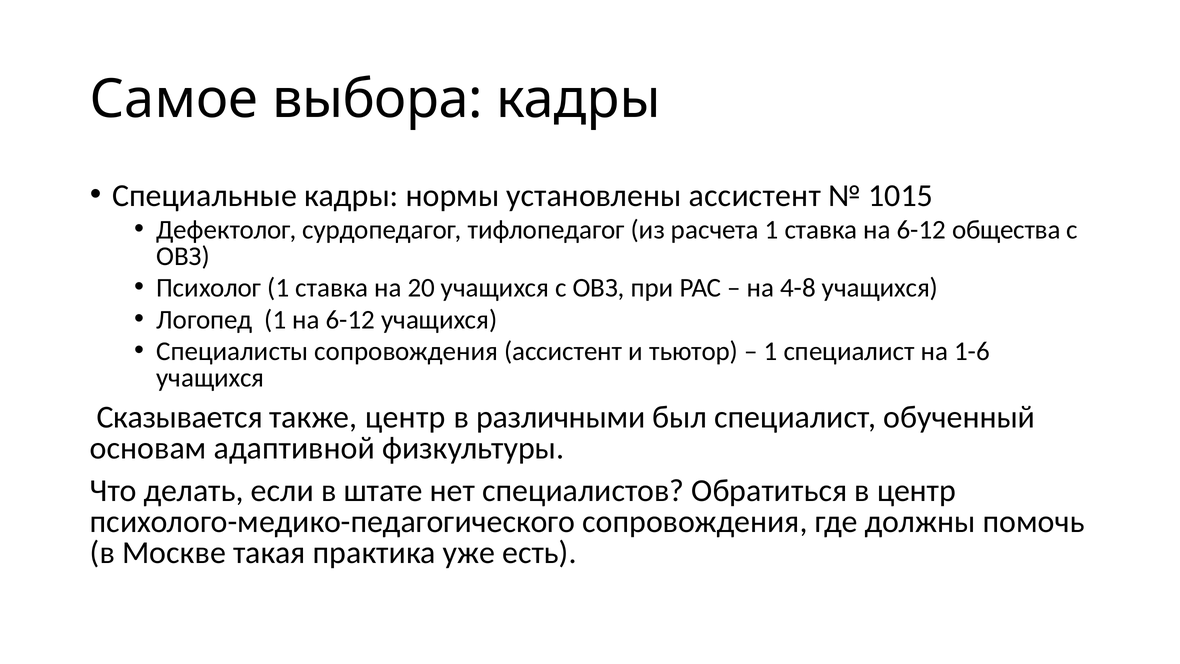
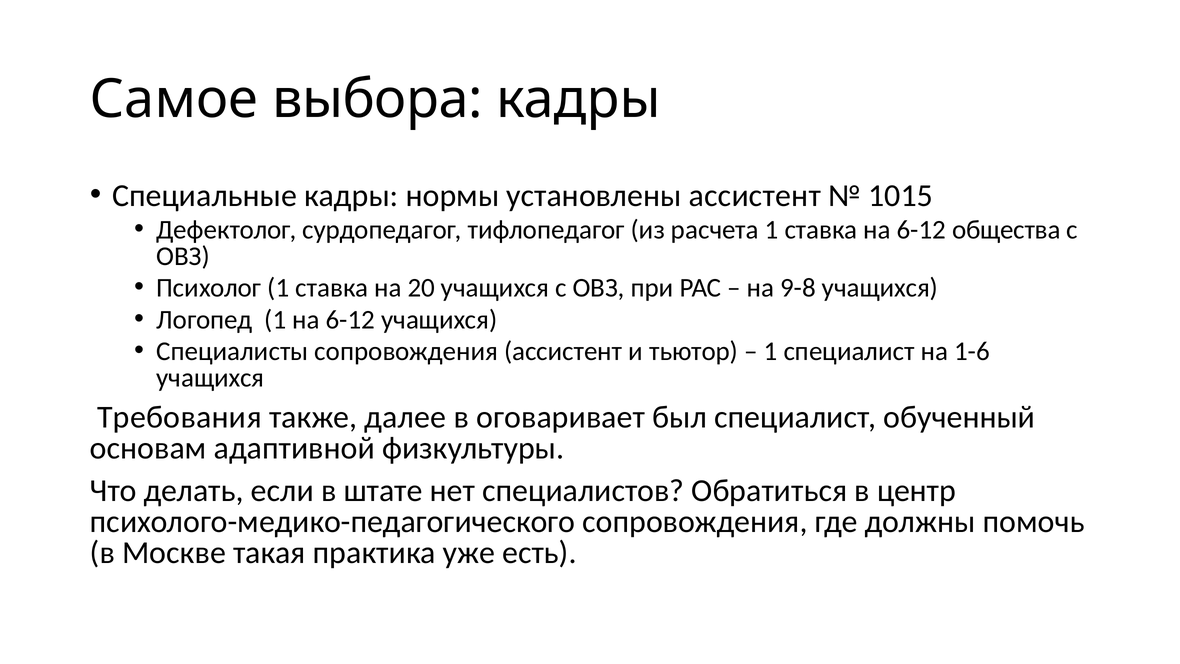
4-8: 4-8 -> 9-8 (798, 288)
Сказывается: Сказывается -> Требования (179, 417)
также центр: центр -> далее (405, 417)
различными: различными -> оговаривает (561, 417)
